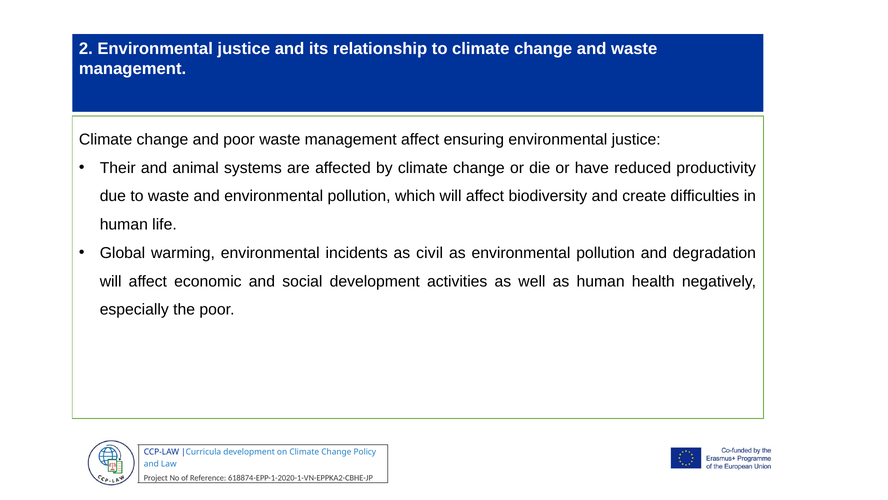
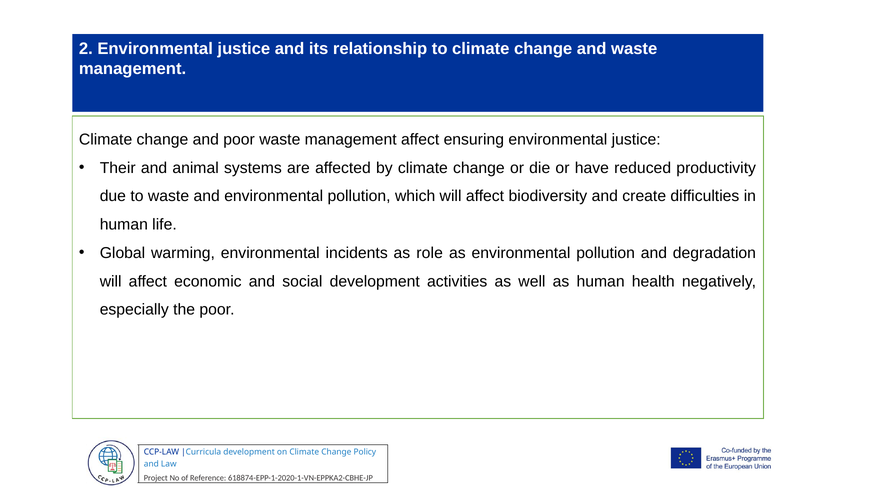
civil: civil -> role (430, 253)
